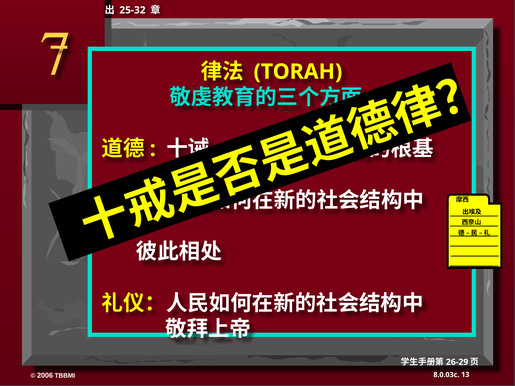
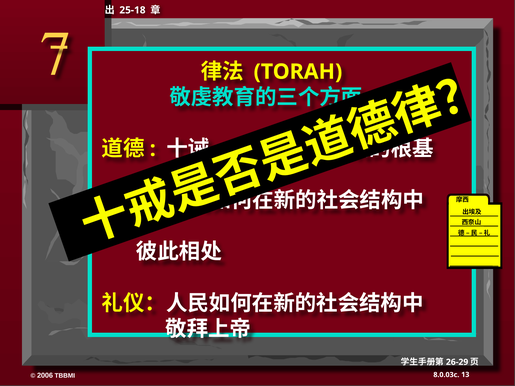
25-32: 25-32 -> 25-18 (132, 10)
